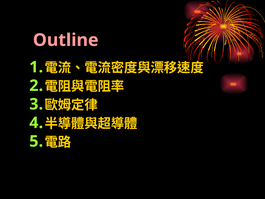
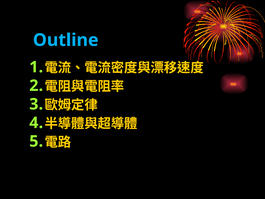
Outline colour: pink -> light blue (66, 40)
